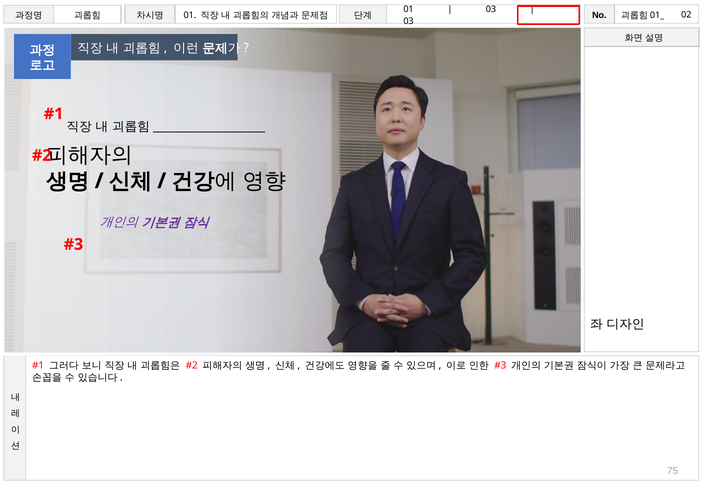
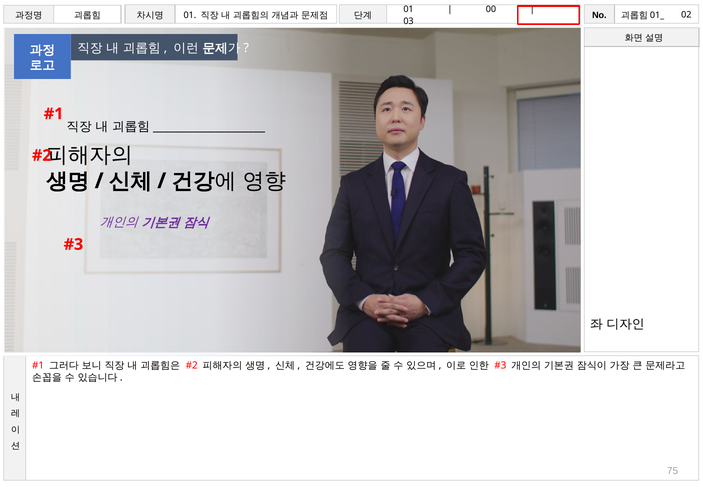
03: 03 -> 00 (491, 9)
